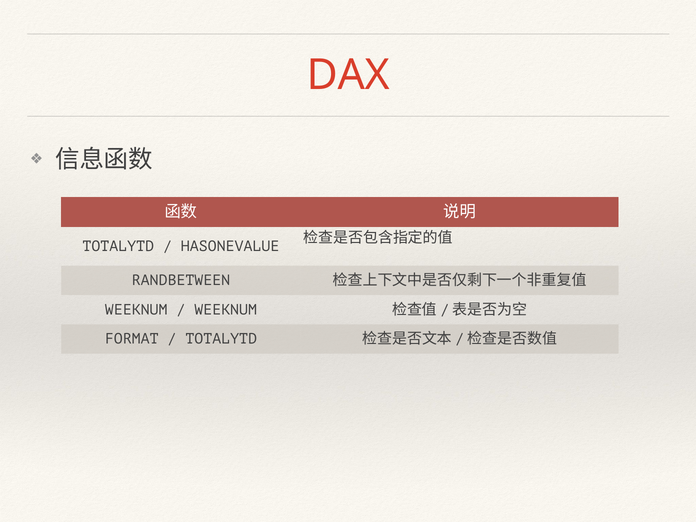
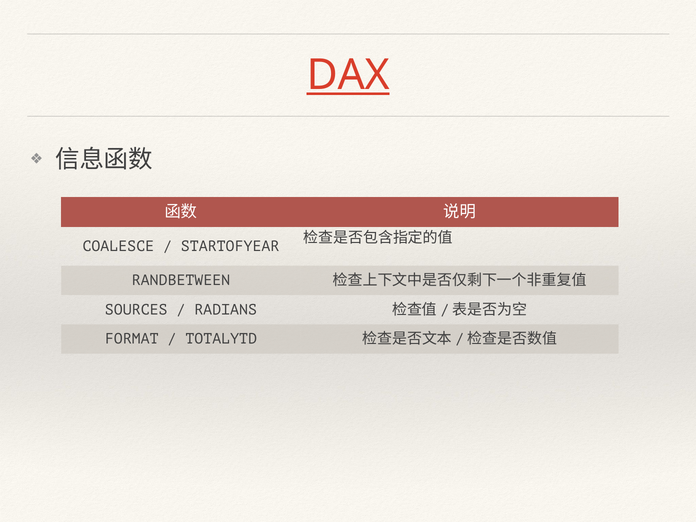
DAX underline: none -> present (348, 75)
TOTALYTD: TOTALYTD -> COALESCE (118, 246)
HASONEVALUE: HASONEVALUE -> STARTOFYEAR (230, 246)
WEEKNUM: WEEKNUM -> SOURCES (136, 310)
WEEKNUM: WEEKNUM -> RADIANS (226, 310)
